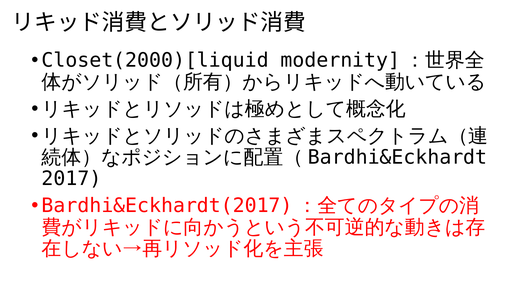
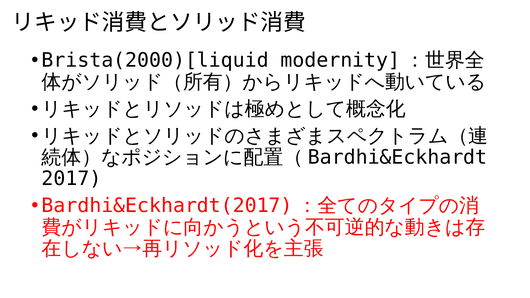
Closet(2000)[liquid: Closet(2000)[liquid -> Brista(2000)[liquid (155, 60)
